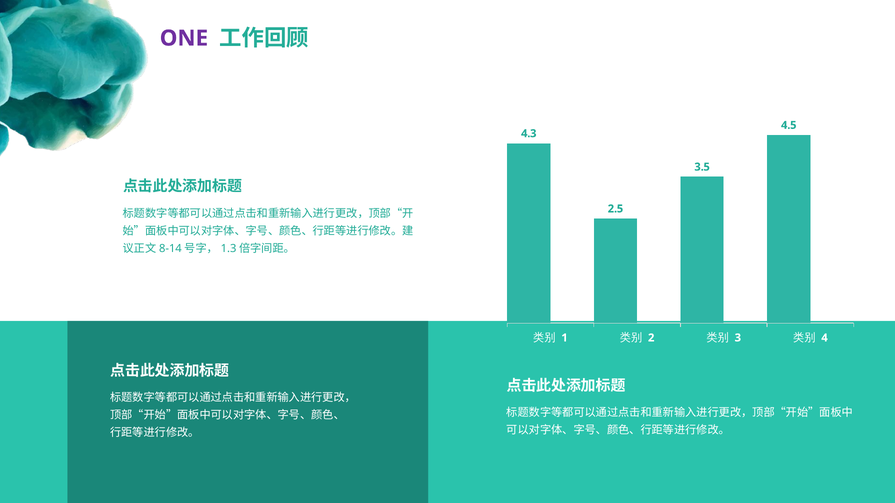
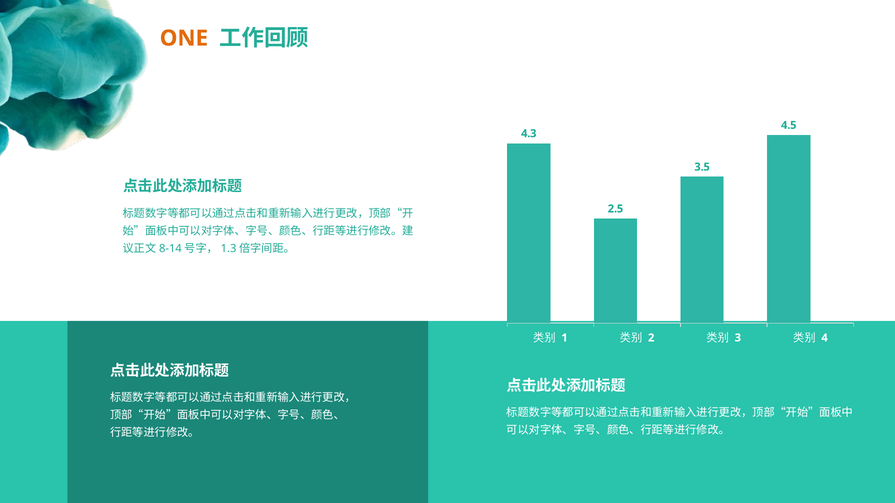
ONE colour: purple -> orange (184, 38)
